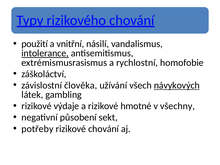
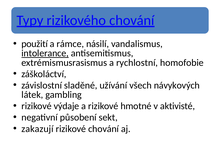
vnitřní: vnitřní -> rámce (70, 44)
člověka: člověka -> sladěné (81, 85)
návykových underline: present -> none (177, 85)
všechny: všechny -> aktivisté (178, 106)
potřeby: potřeby -> zakazují (37, 129)
